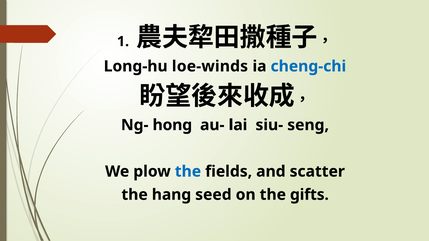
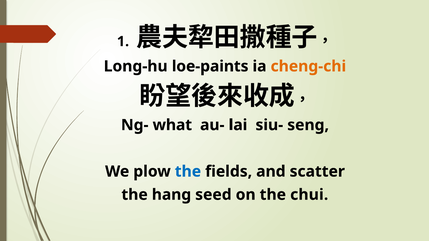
loe-winds: loe-winds -> loe-paints (210, 66)
cheng-chi colour: blue -> orange (308, 66)
hong: hong -> what (172, 125)
gifts: gifts -> chui (309, 195)
